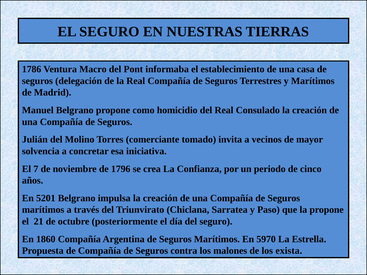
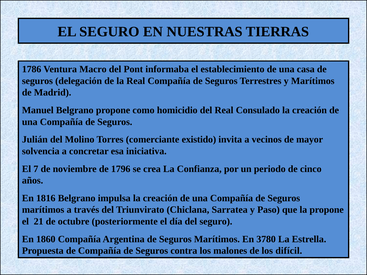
tomado: tomado -> existido (199, 140)
5201: 5201 -> 1816 (46, 198)
5970: 5970 -> 3780 (266, 239)
exista: exista -> difícil (289, 251)
